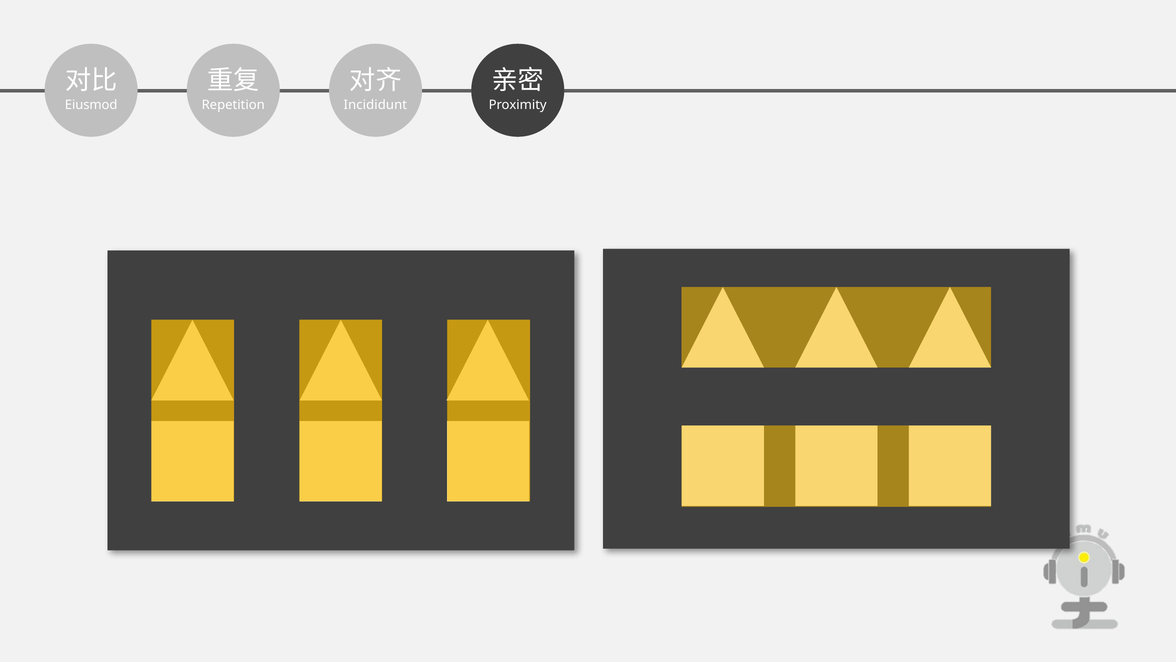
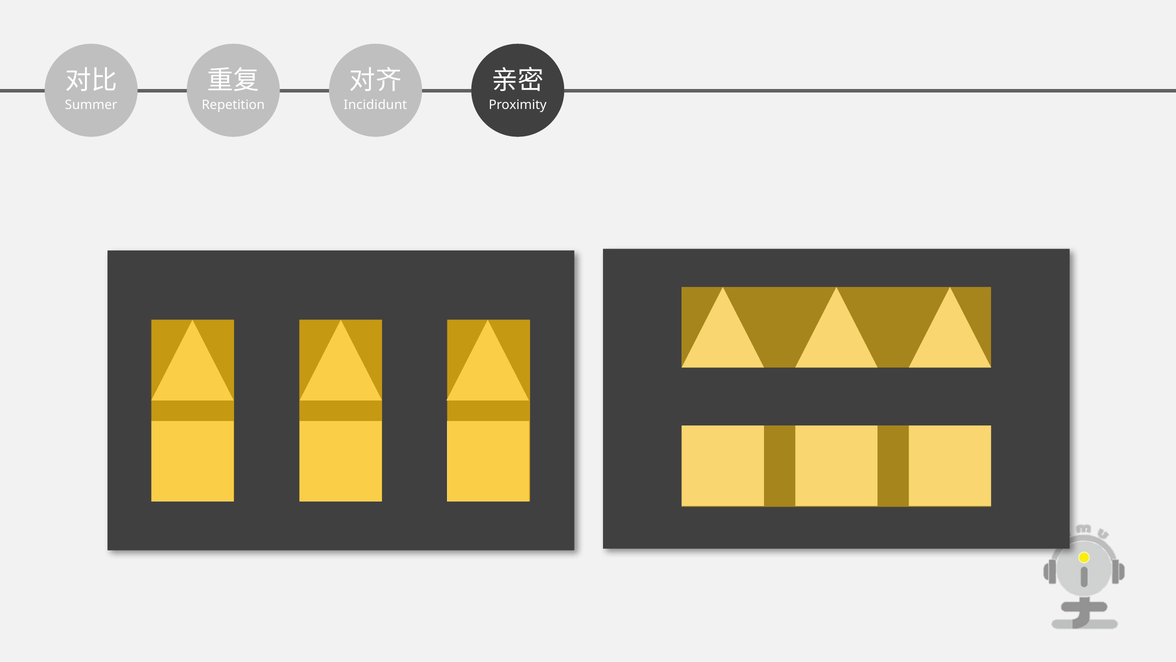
Eiusmod: Eiusmod -> Summer (91, 105)
